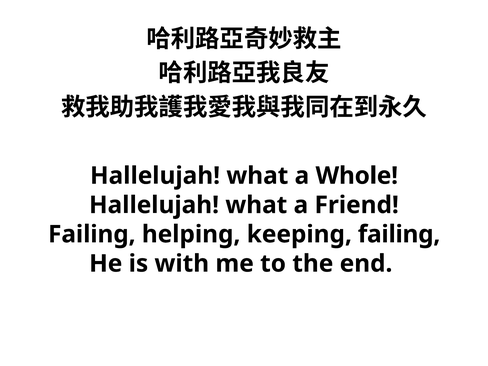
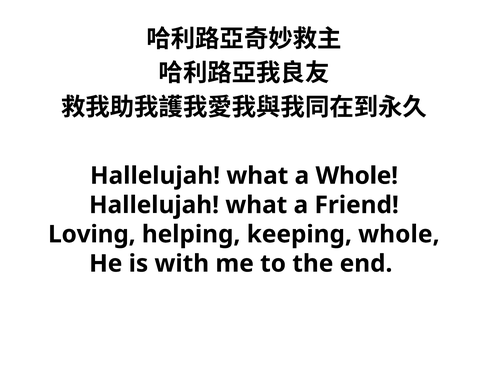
Failing: Failing -> Loving (92, 234)
keeping failing: failing -> whole (399, 234)
